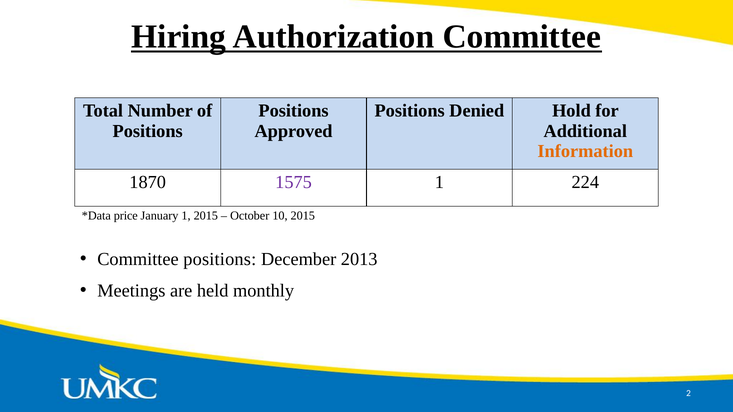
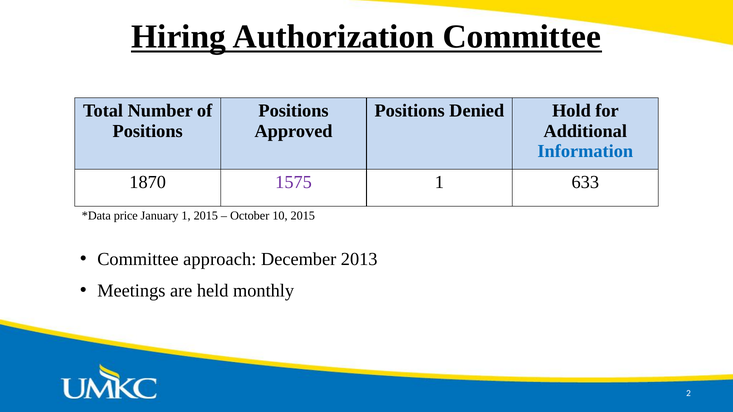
Information colour: orange -> blue (585, 151)
224: 224 -> 633 (585, 182)
Committee positions: positions -> approach (220, 259)
